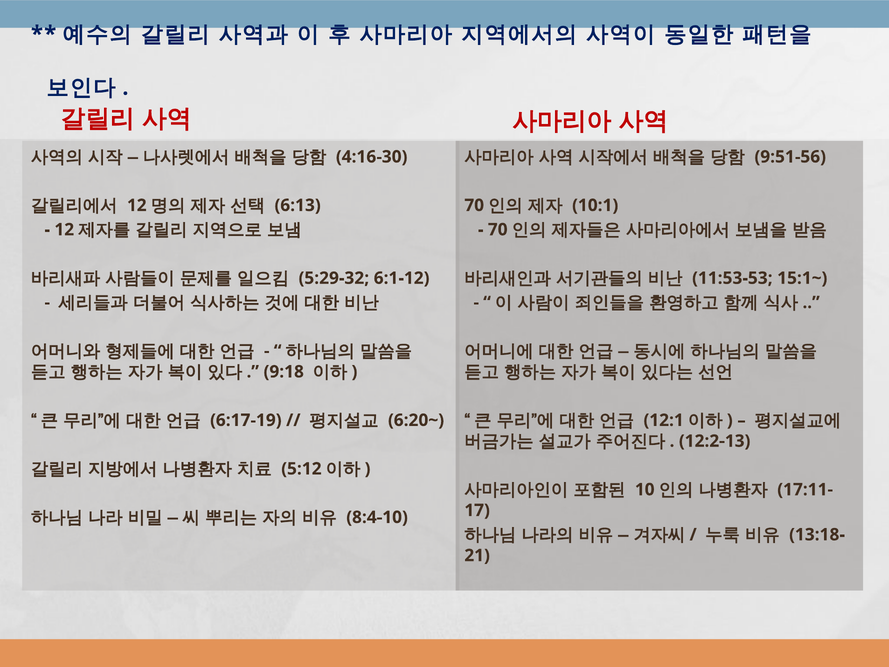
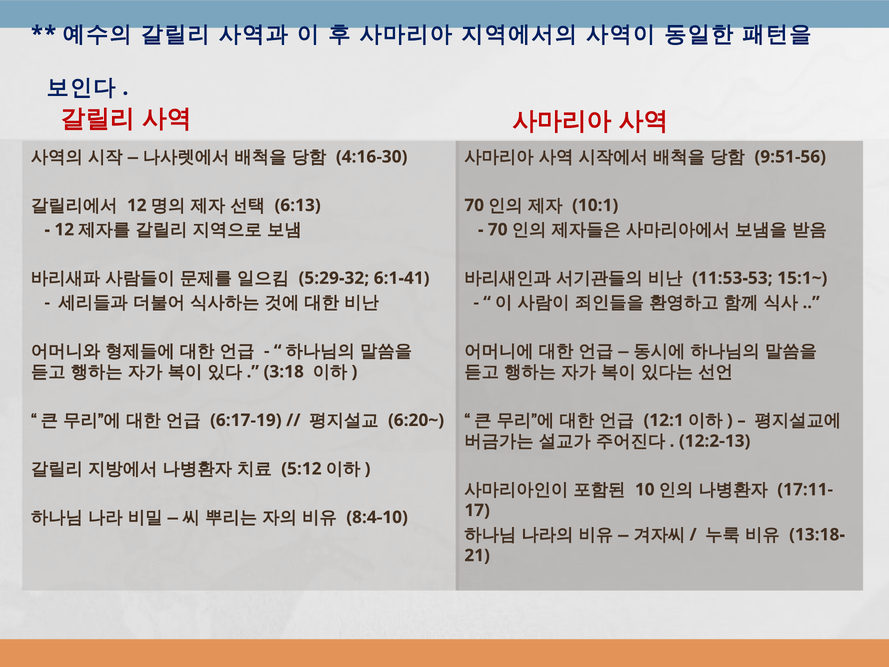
6:1-12: 6:1-12 -> 6:1-41 (402, 278)
9:18: 9:18 -> 3:18 (284, 372)
